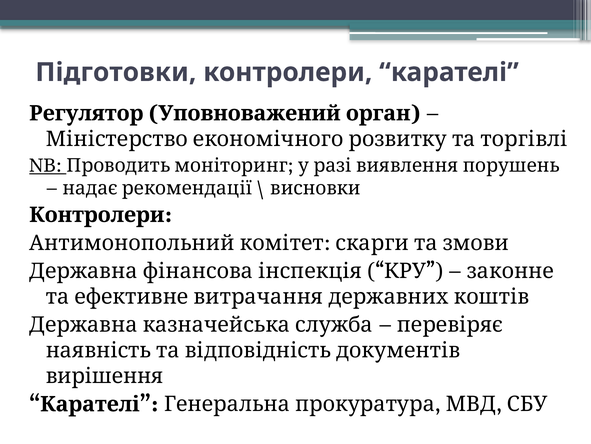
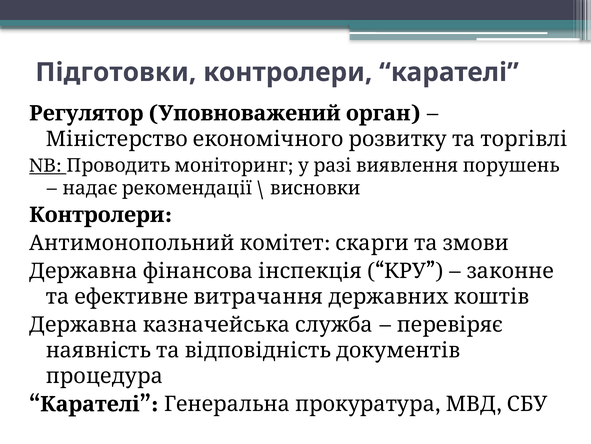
вирішення: вирішення -> процедура (104, 376)
